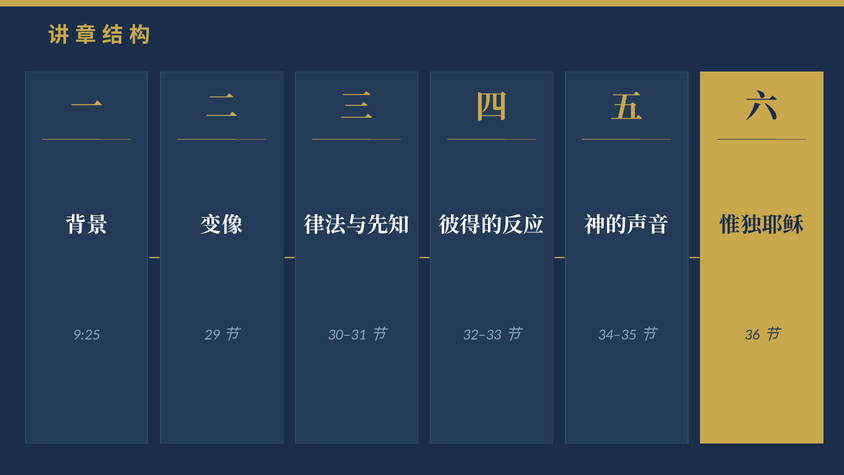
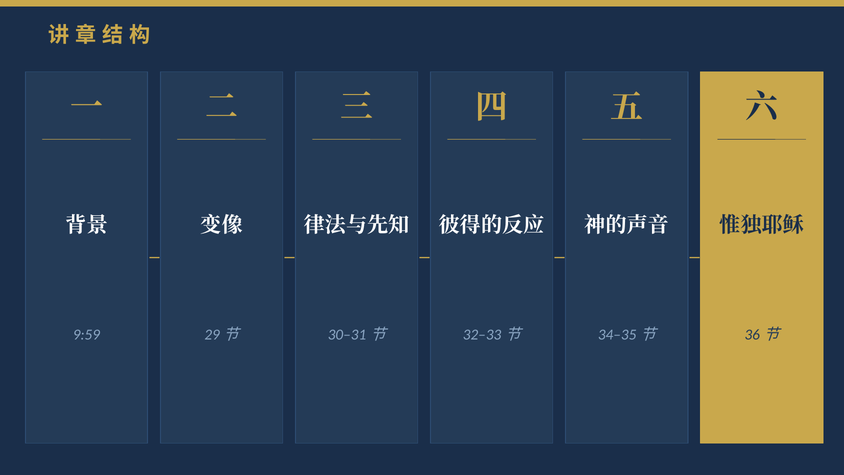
9:25: 9:25 -> 9:59 (86, 334)
